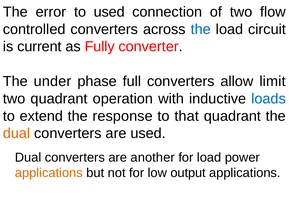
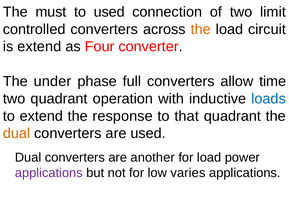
error: error -> must (51, 12)
flow: flow -> limit (273, 12)
the colour: blue -> orange (201, 29)
is current: current -> extend (39, 47)
Fully: Fully -> Four (100, 47)
limit: limit -> time (273, 81)
applications colour: orange -> purple (49, 173)
output: output -> varies (188, 173)
